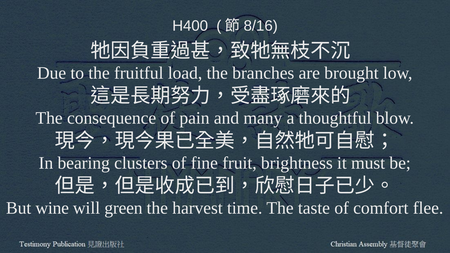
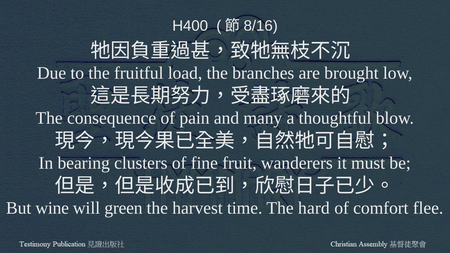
brightness: brightness -> wanderers (297, 163)
taste: taste -> hard (314, 208)
